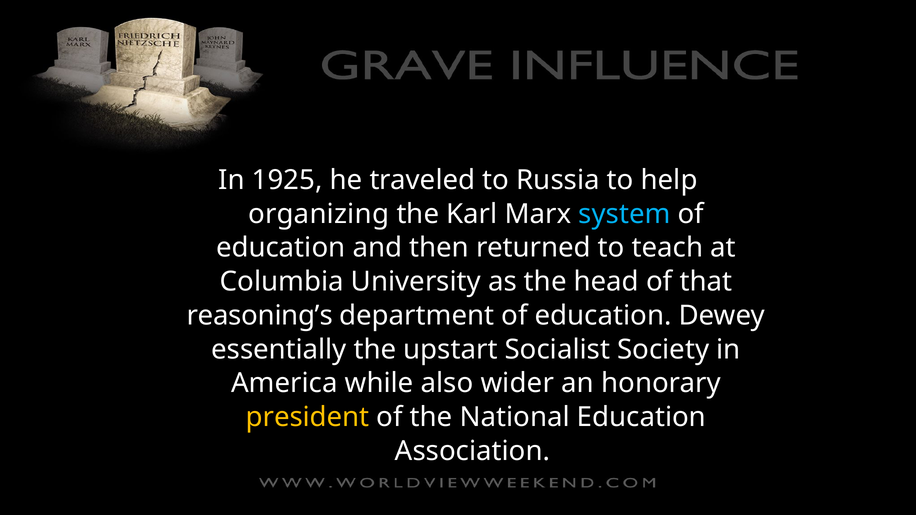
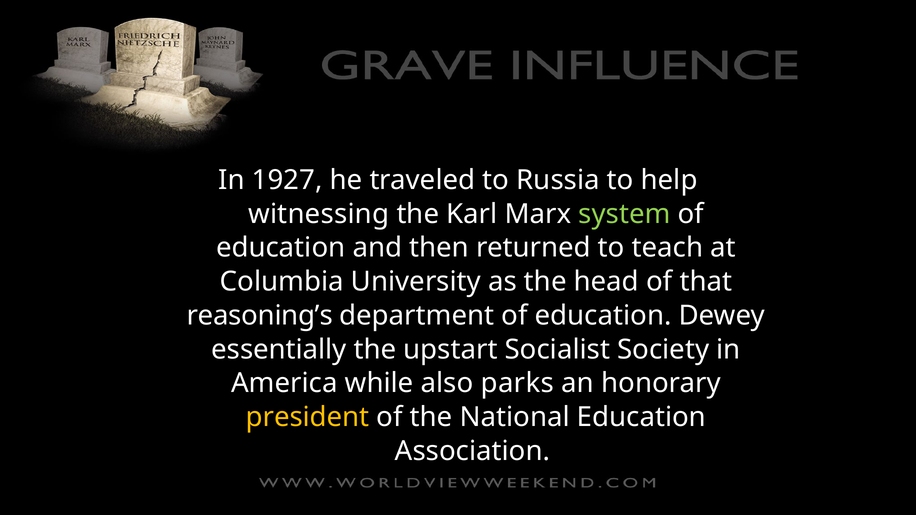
1925: 1925 -> 1927 (287, 180)
organizing: organizing -> witnessing (319, 214)
system colour: light blue -> light green (625, 214)
wider: wider -> parks (517, 384)
